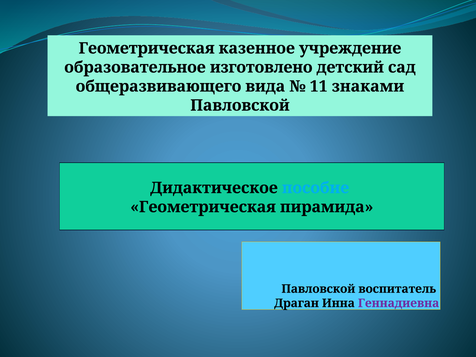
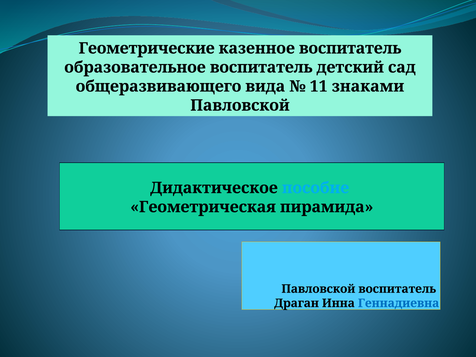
Геометрическая: Геометрическая -> Геометрические (147, 48)
казенное учреждение: учреждение -> воспитатель (350, 48)
образовательное изготовлено: изготовлено -> воспитатель (261, 67)
Геннадиевна colour: purple -> blue (399, 303)
